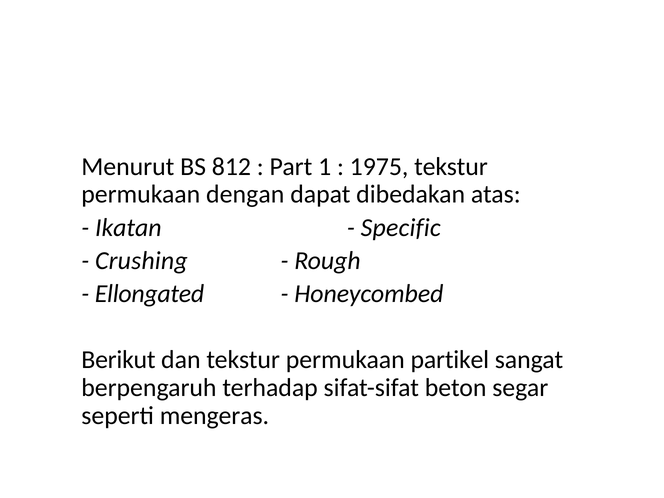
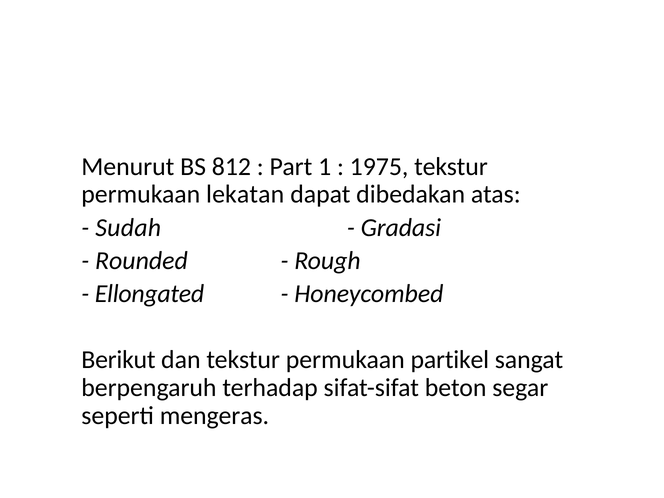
dengan: dengan -> lekatan (245, 194)
Ikatan: Ikatan -> Sudah (128, 227)
Specific: Specific -> Gradasi (401, 227)
Crushing: Crushing -> Rounded (141, 261)
